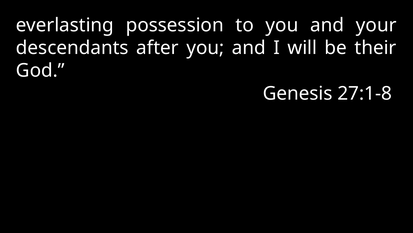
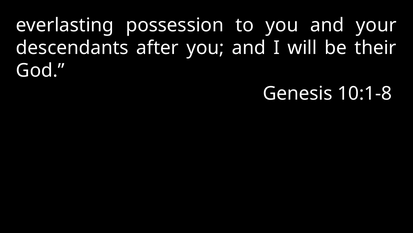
27:1-8: 27:1-8 -> 10:1-8 (365, 93)
